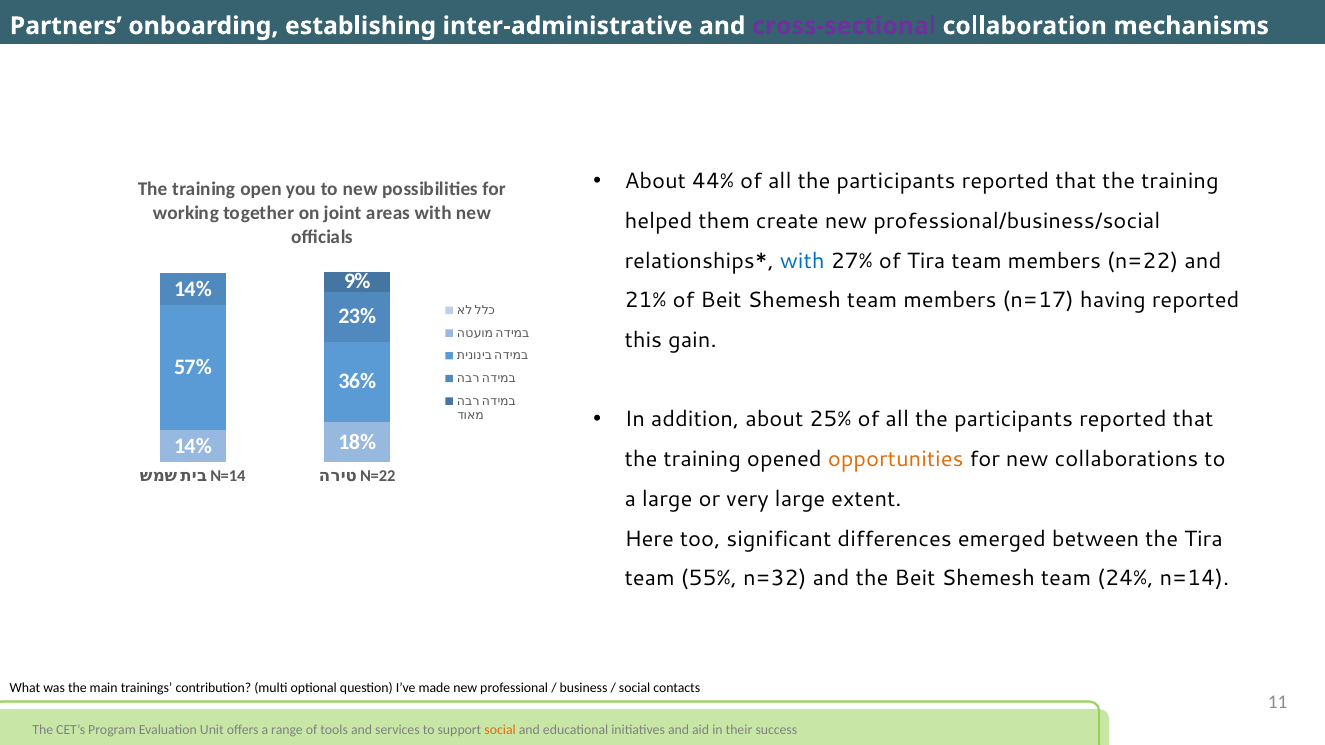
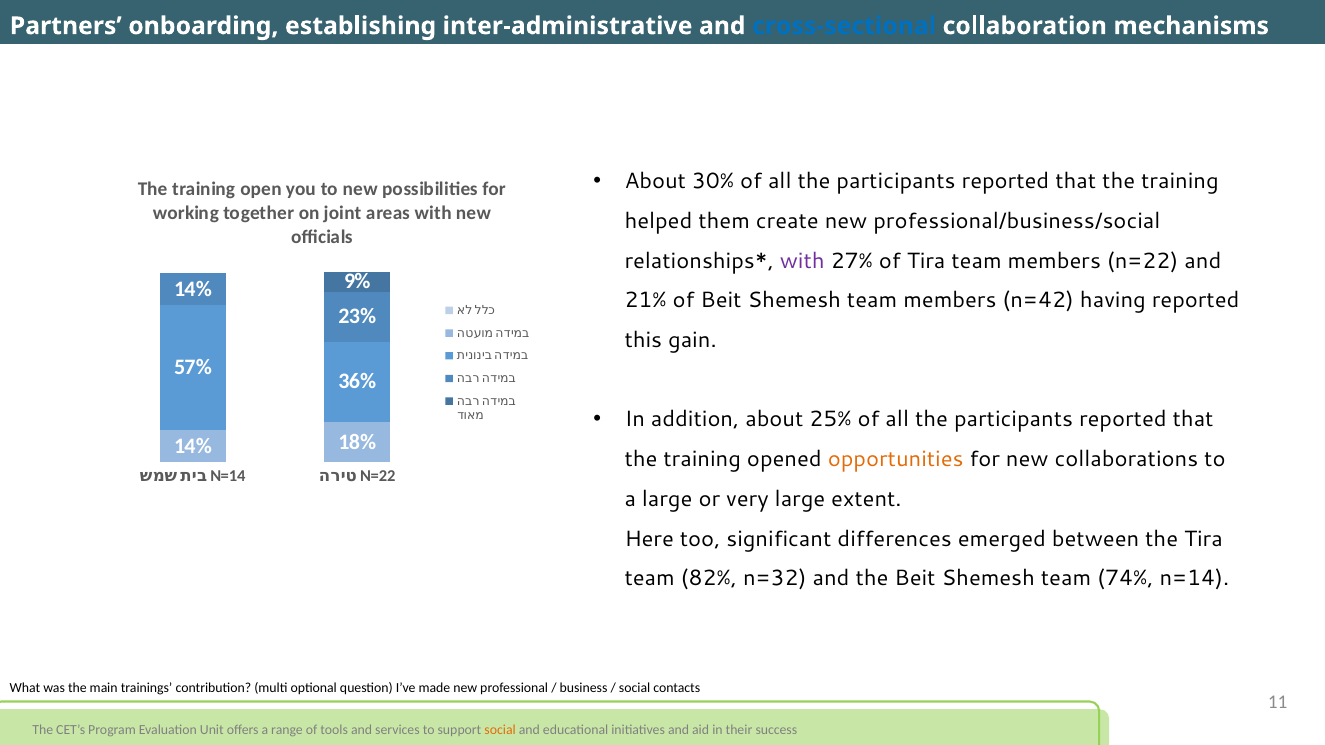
cross-sectional colour: purple -> blue (844, 26)
44%: 44% -> 30% (713, 182)
with colour: blue -> purple (802, 261)
n=17: n=17 -> n=42 (1038, 301)
55%: 55% -> 82% (709, 579)
24%: 24% -> 74% (1125, 579)
